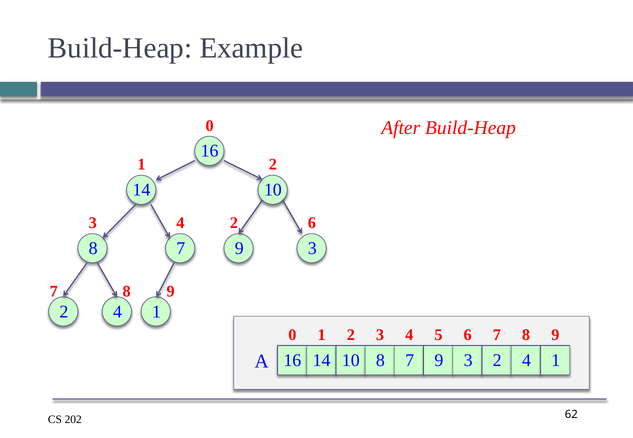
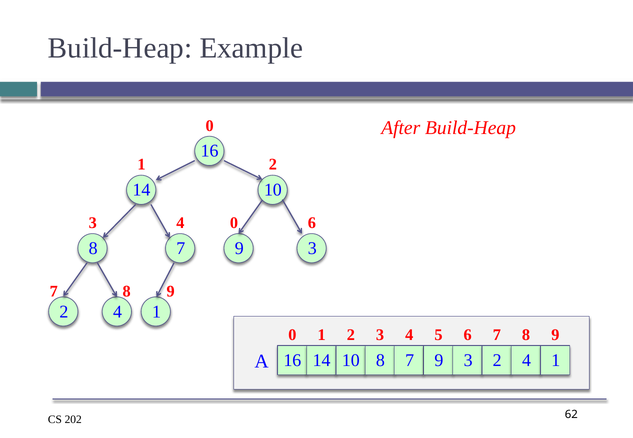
4 2: 2 -> 0 (234, 223)
